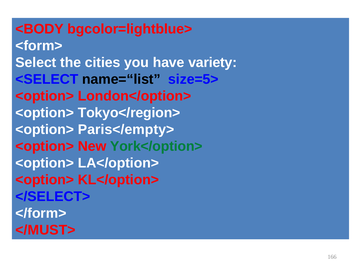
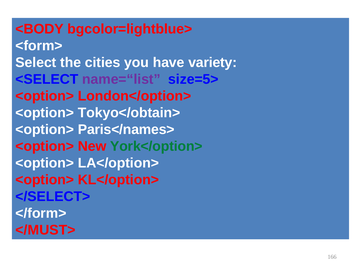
name=“list colour: black -> purple (121, 79)
Tokyo</region>: Tokyo</region> -> Tokyo</obtain> (129, 113)
Paris</empty>: Paris</empty> -> Paris</names> (126, 129)
